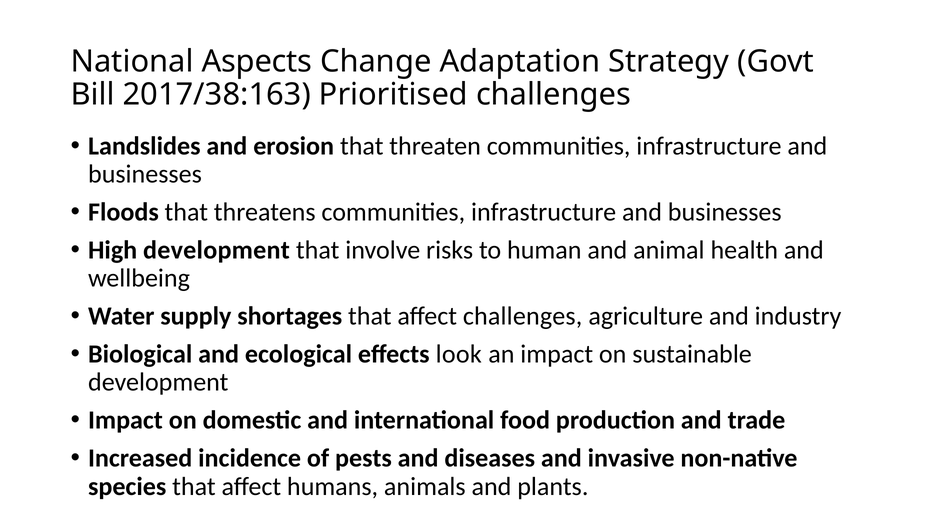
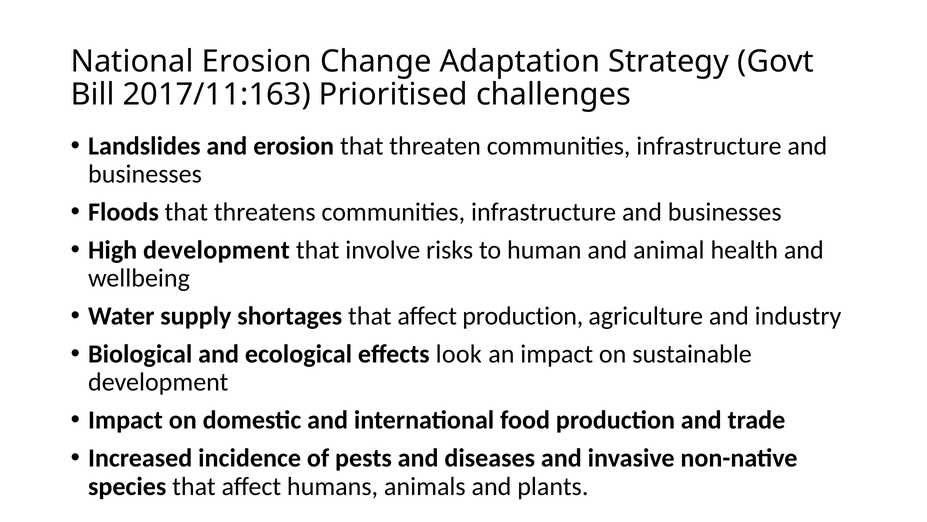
National Aspects: Aspects -> Erosion (257, 61)
2017/38:163: 2017/38:163 -> 2017/11:163 (217, 95)
affect challenges: challenges -> production (523, 316)
